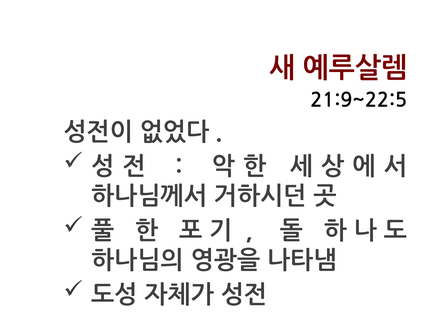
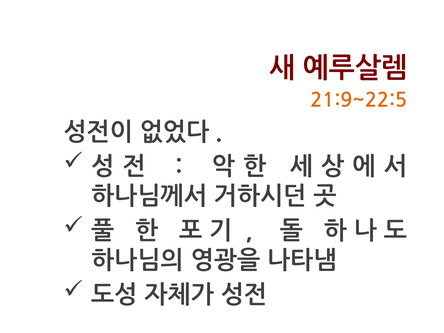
21:9~22:5 colour: black -> orange (359, 100)
